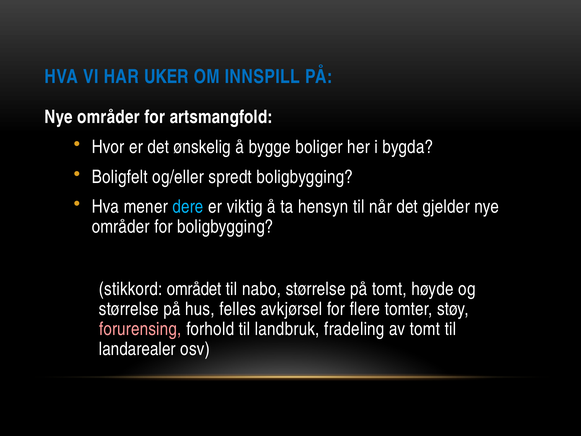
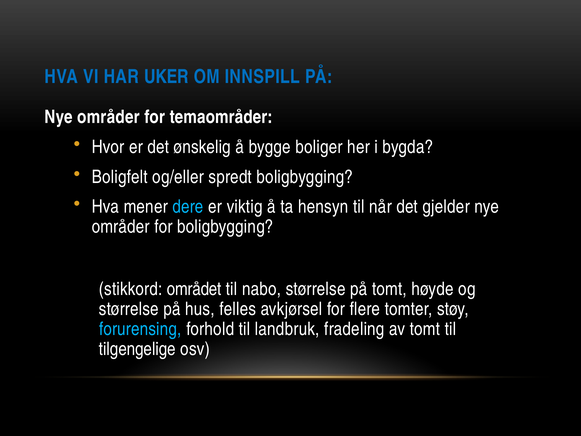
artsmangfold: artsmangfold -> temaområder (221, 117)
forurensing colour: pink -> light blue (140, 329)
landarealer: landarealer -> tilgengelige (137, 349)
